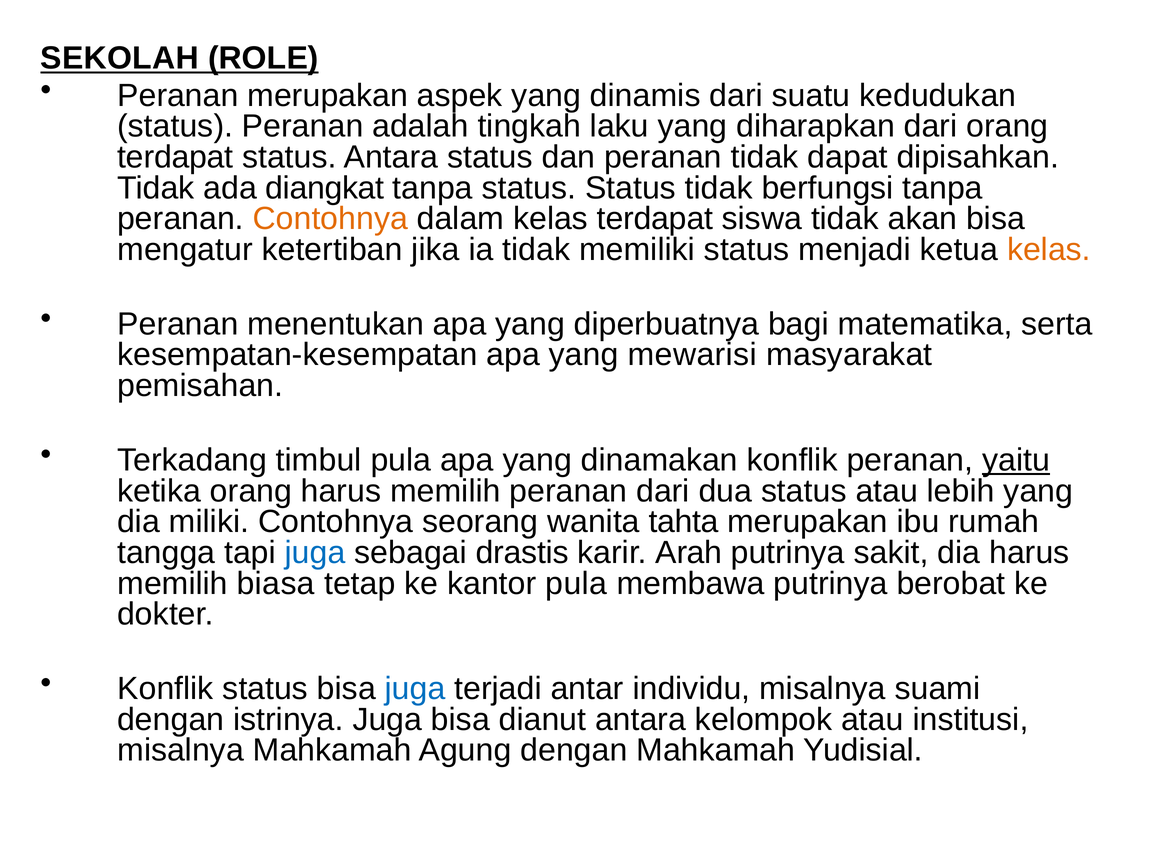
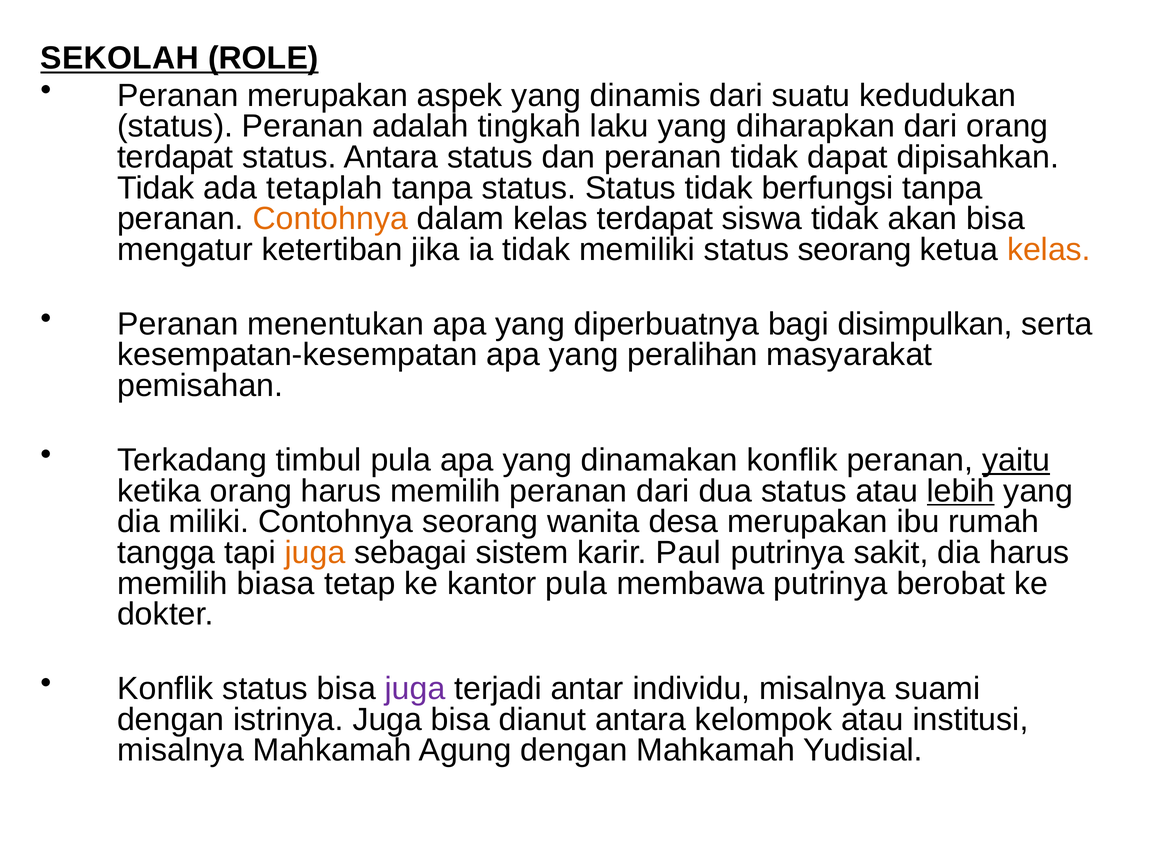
diangkat: diangkat -> tetaplah (325, 188)
status menjadi: menjadi -> seorang (855, 250)
matematika: matematika -> disimpulkan (925, 324)
mewarisi: mewarisi -> peralihan (693, 355)
lebih underline: none -> present (961, 491)
tahta: tahta -> desa (684, 521)
juga colour: blue -> orange (315, 552)
drastis: drastis -> sistem (522, 552)
Arah: Arah -> Paul (689, 552)
juga colour: blue -> purple (415, 688)
